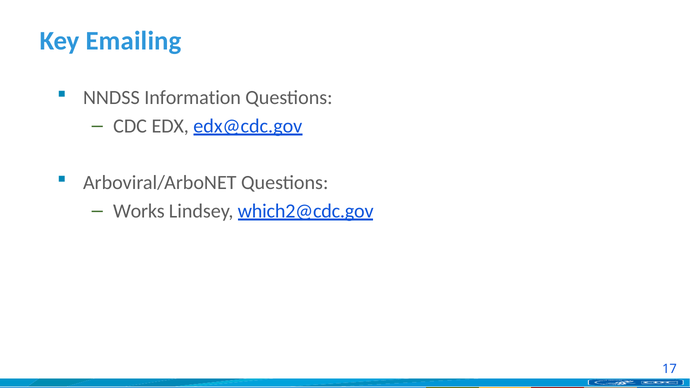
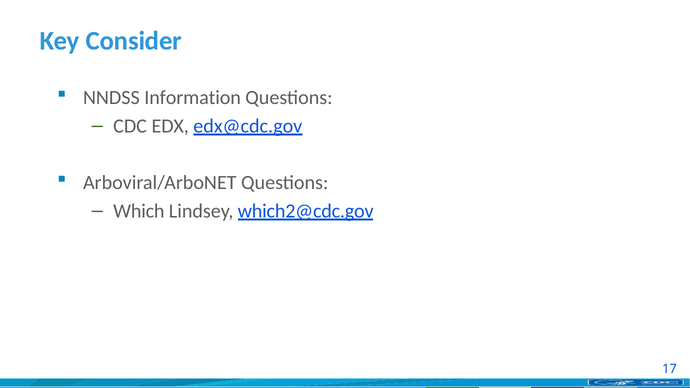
Emailing: Emailing -> Consider (134, 41)
Works: Works -> Which (139, 211)
